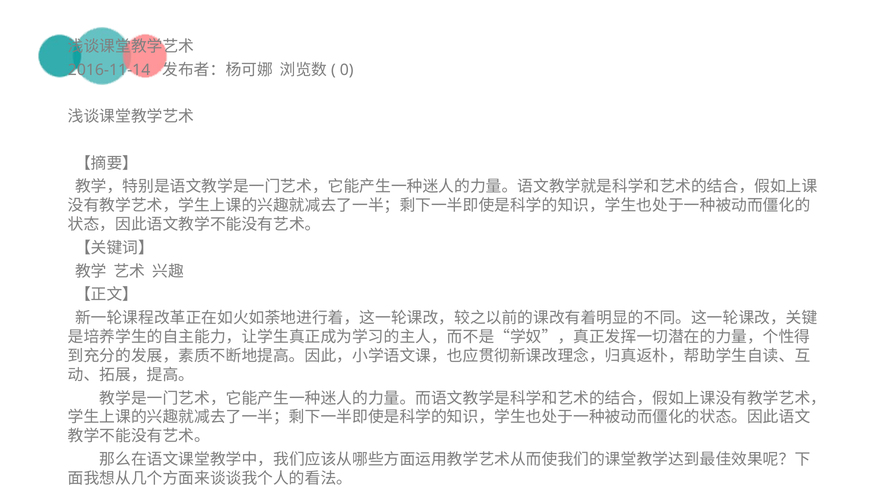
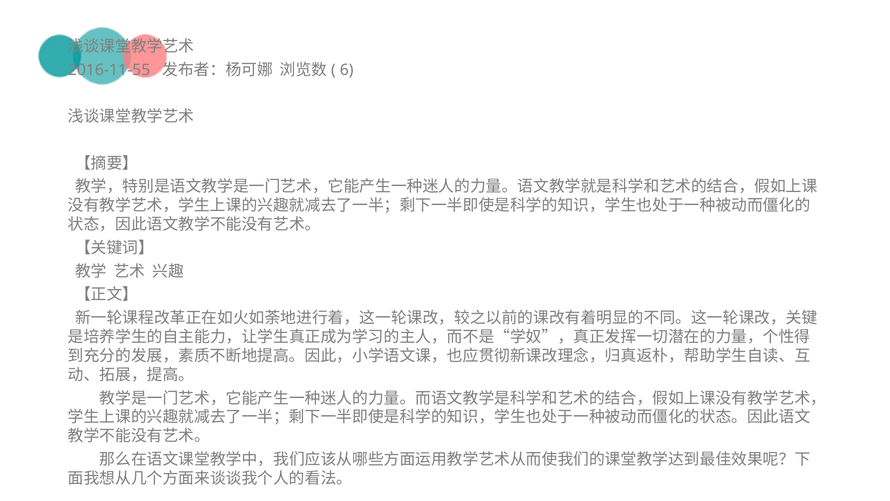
2016-11-14: 2016-11-14 -> 2016-11-55 (109, 70)
0: 0 -> 6 (347, 70)
